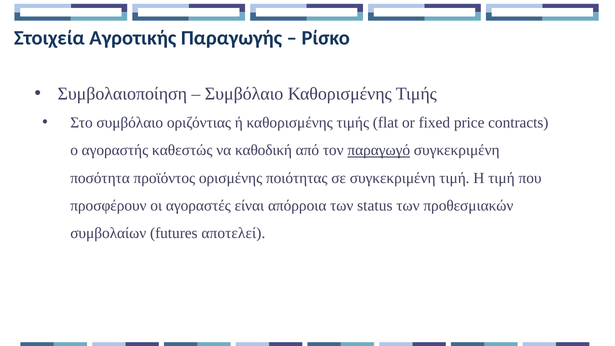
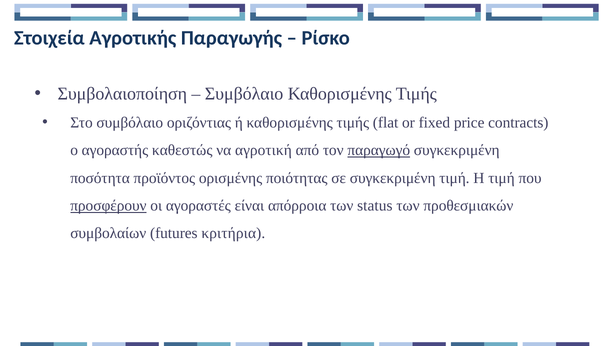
καθοδική: καθοδική -> αγροτική (263, 150)
προσφέρουν underline: none -> present (108, 206)
αποτελεί: αποτελεί -> κριτήρια (233, 233)
